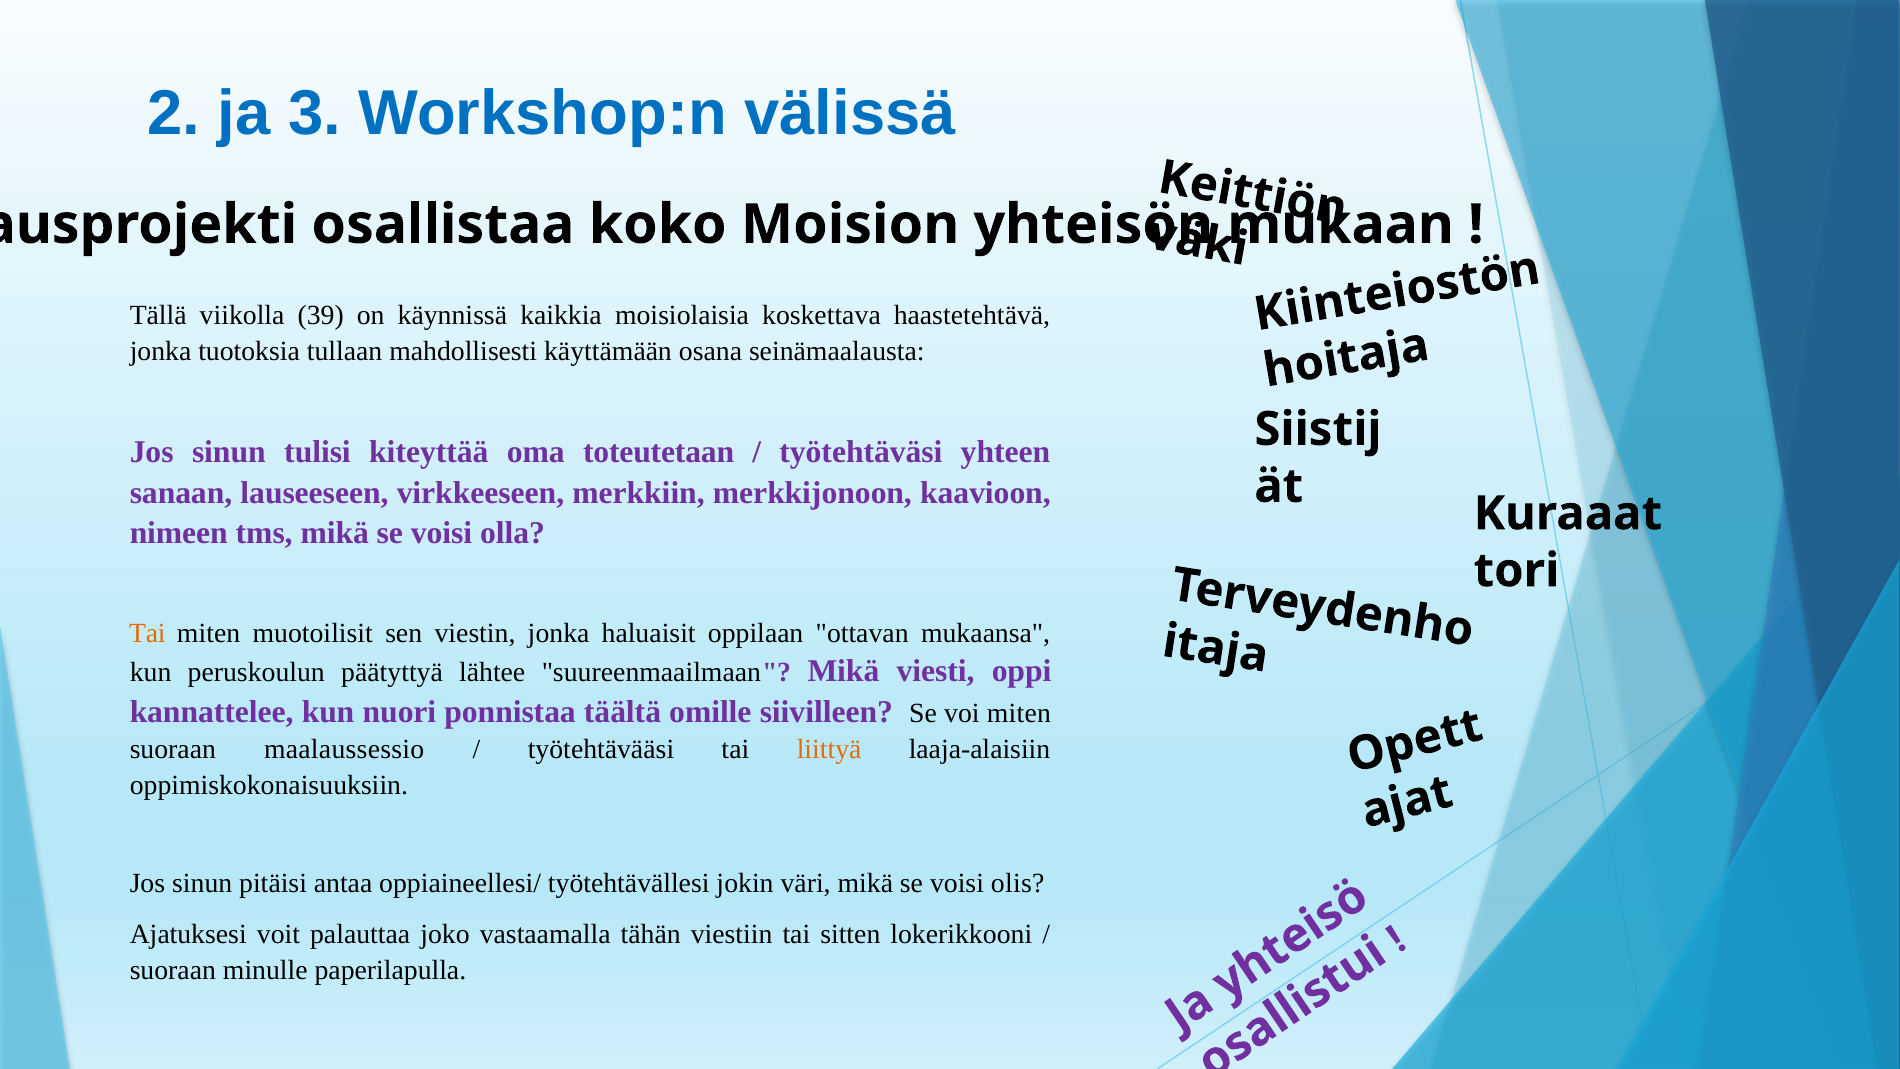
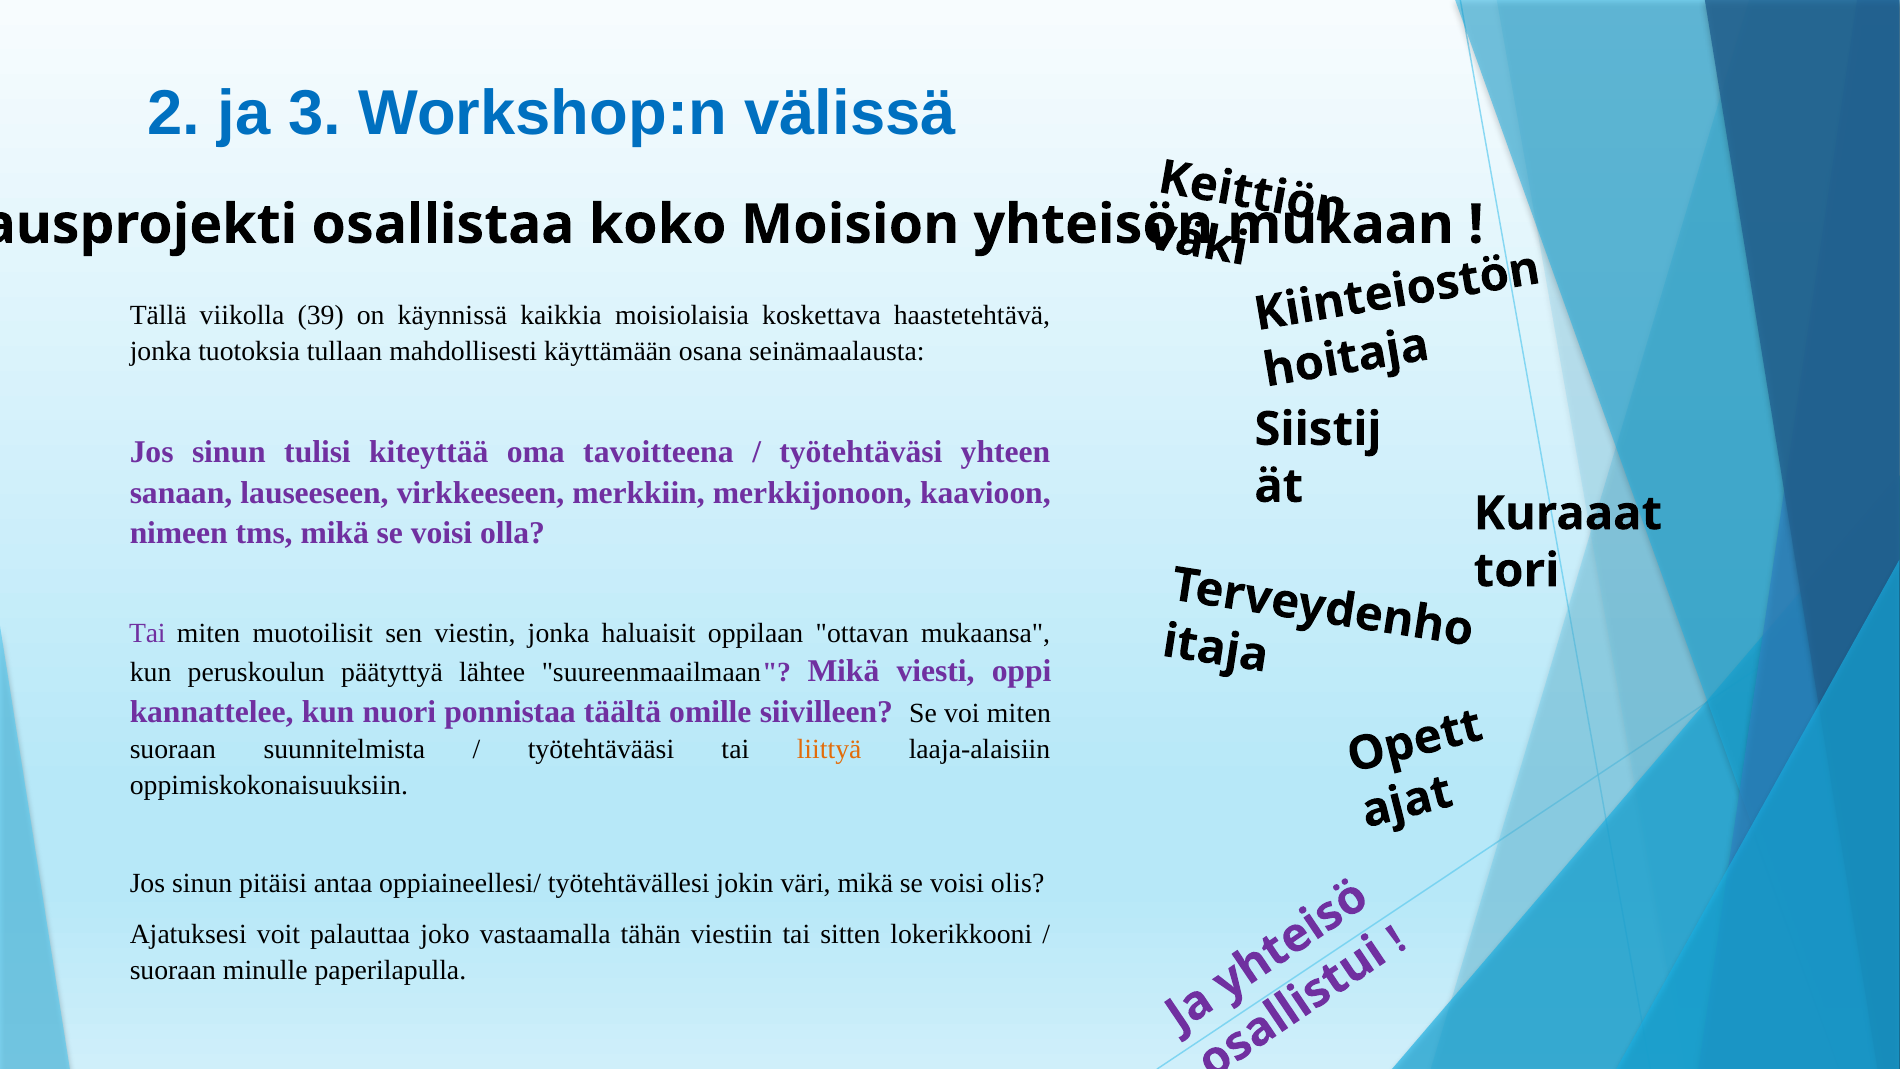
toteutetaan: toteutetaan -> tavoitteena (658, 452)
Tai colour: orange -> purple (147, 633)
maalaussessio: maalaussessio -> suunnitelmista (344, 750)
